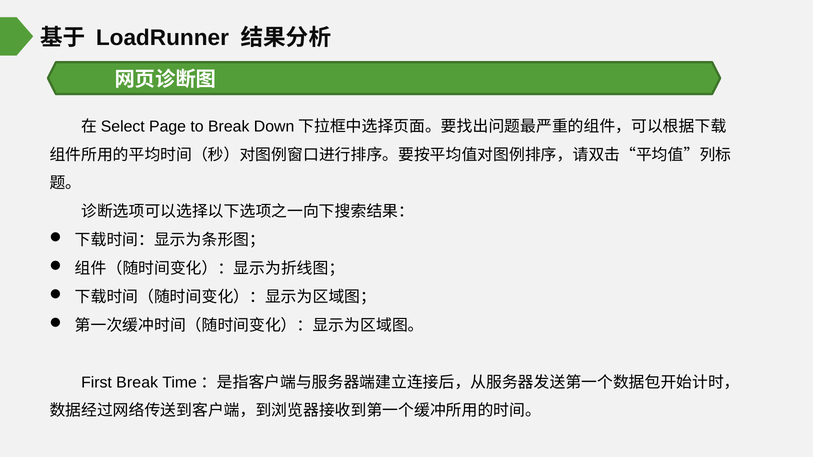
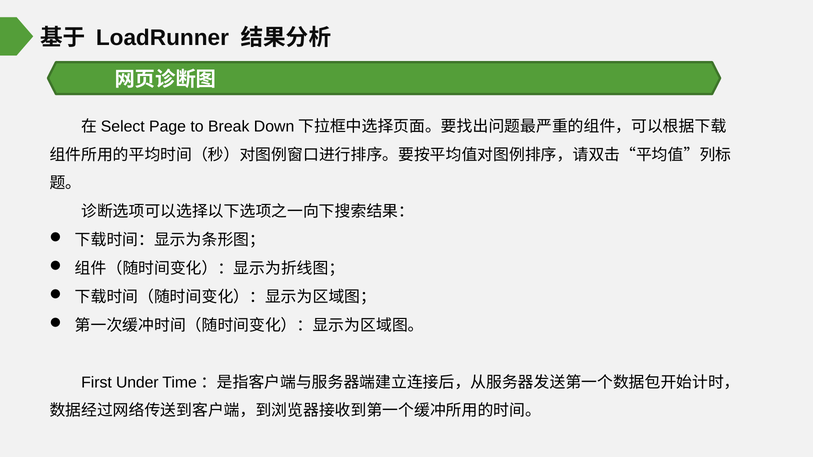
First Break: Break -> Under (137, 383)
